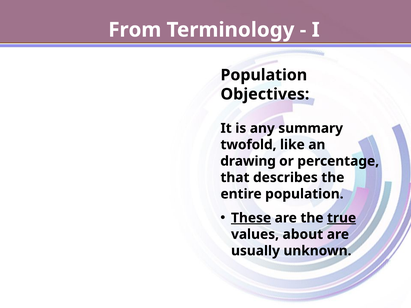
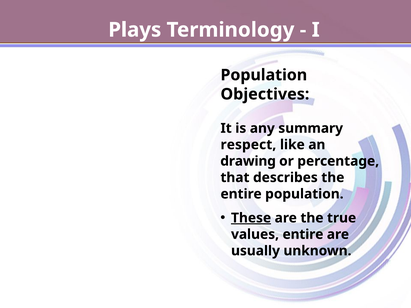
From: From -> Plays (135, 30)
twofold: twofold -> respect (248, 145)
true underline: present -> none (342, 218)
values about: about -> entire (303, 235)
